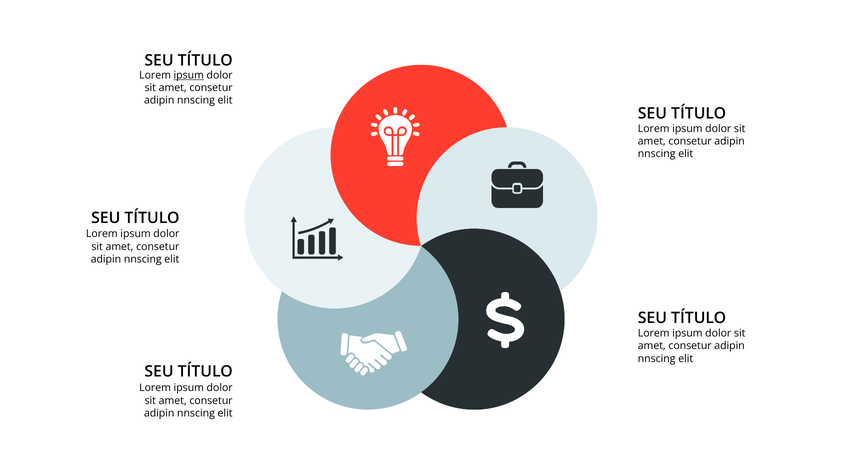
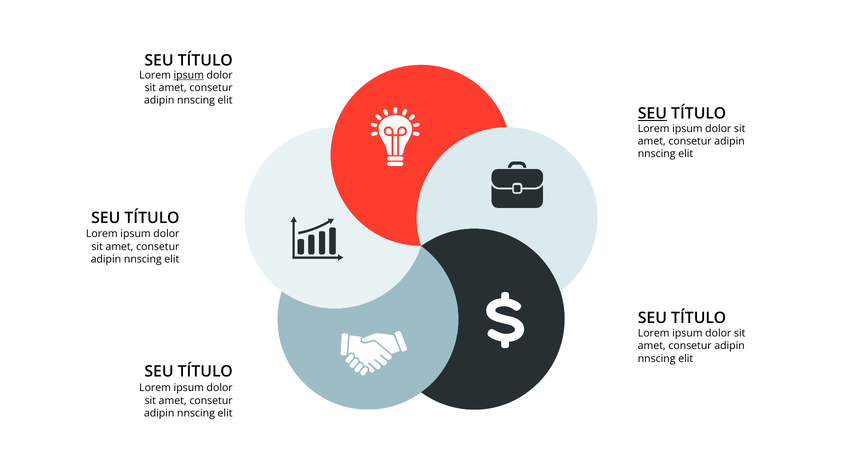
SEU underline: none -> present (652, 114)
